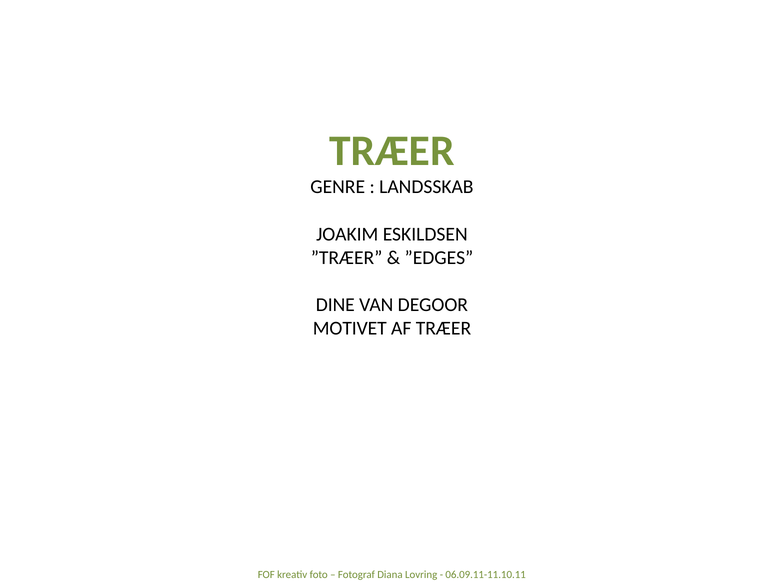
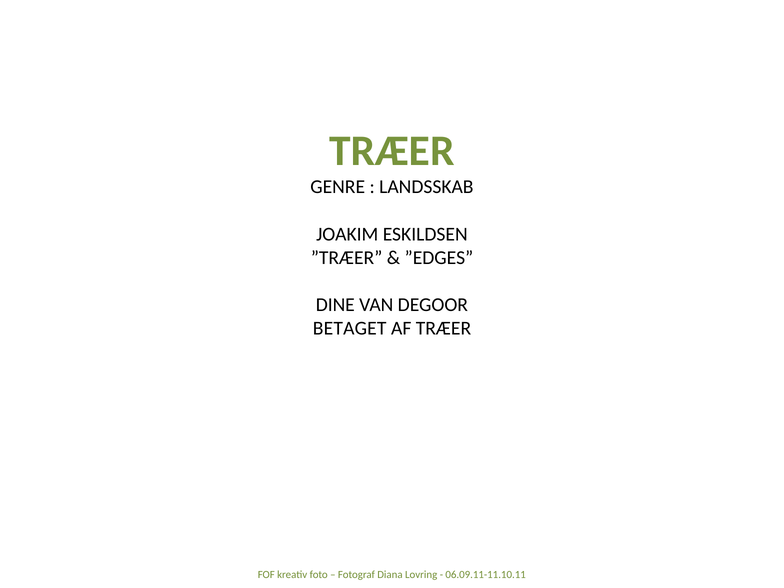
MOTIVET: MOTIVET -> BETAGET (350, 328)
